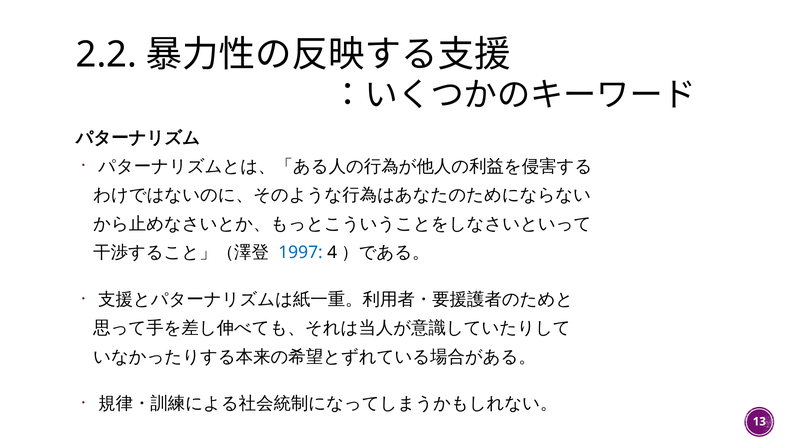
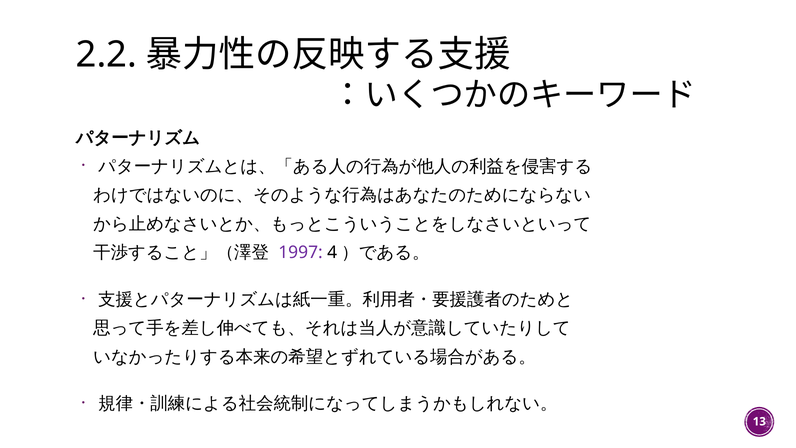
1997 colour: blue -> purple (301, 252)
